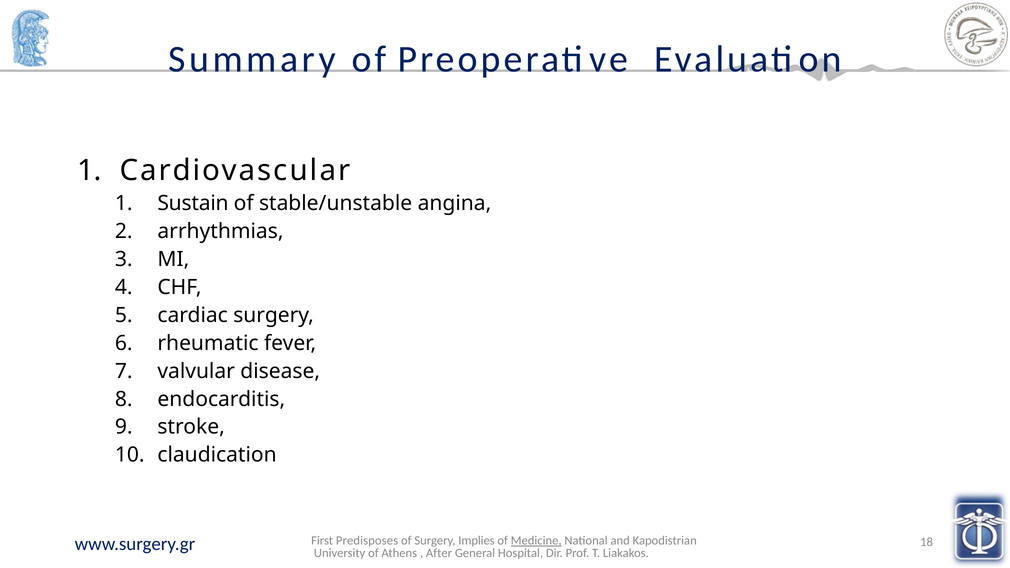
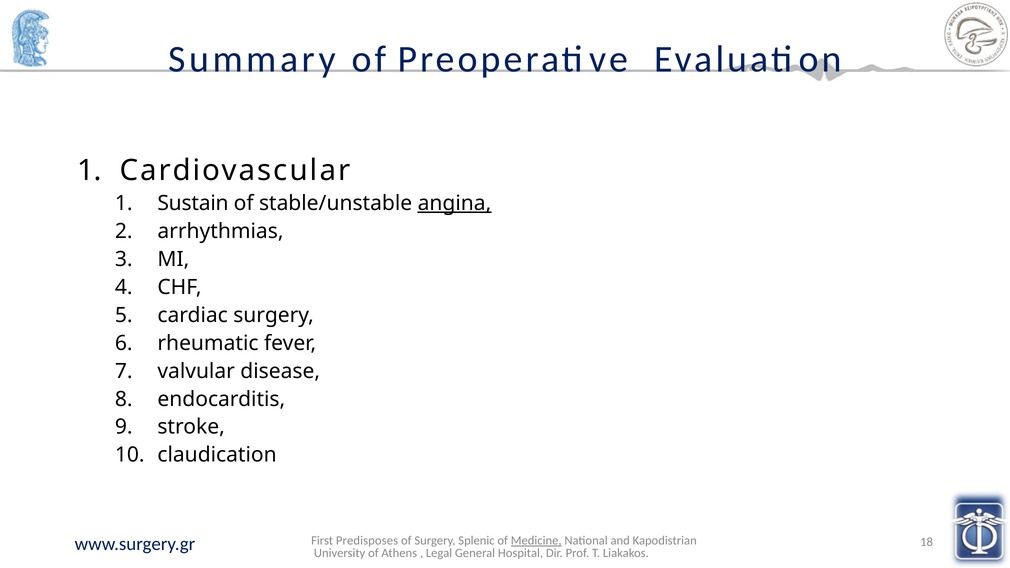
angina underline: none -> present (454, 203)
Implies: Implies -> Splenic (476, 541)
After: After -> Legal (439, 553)
